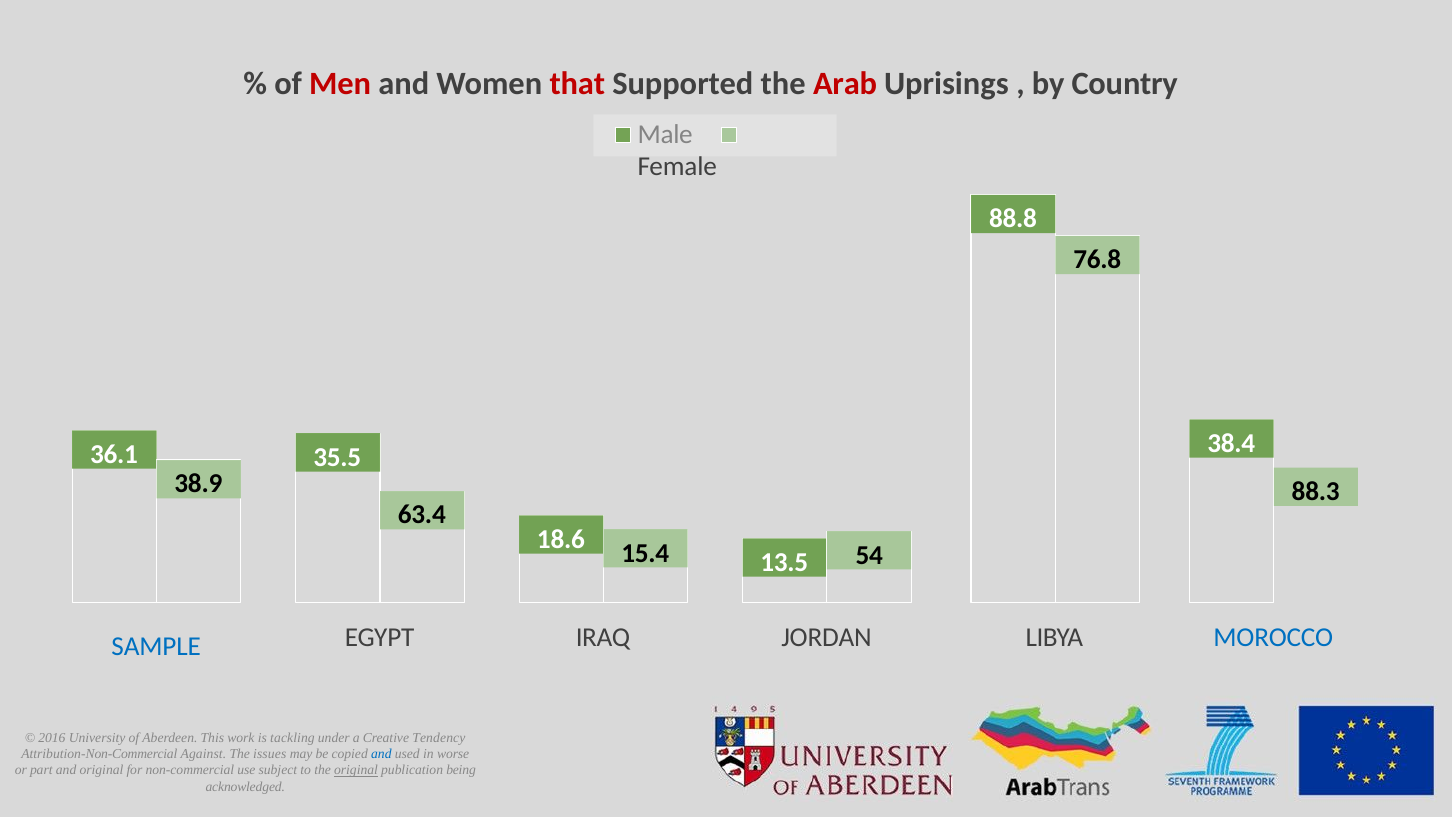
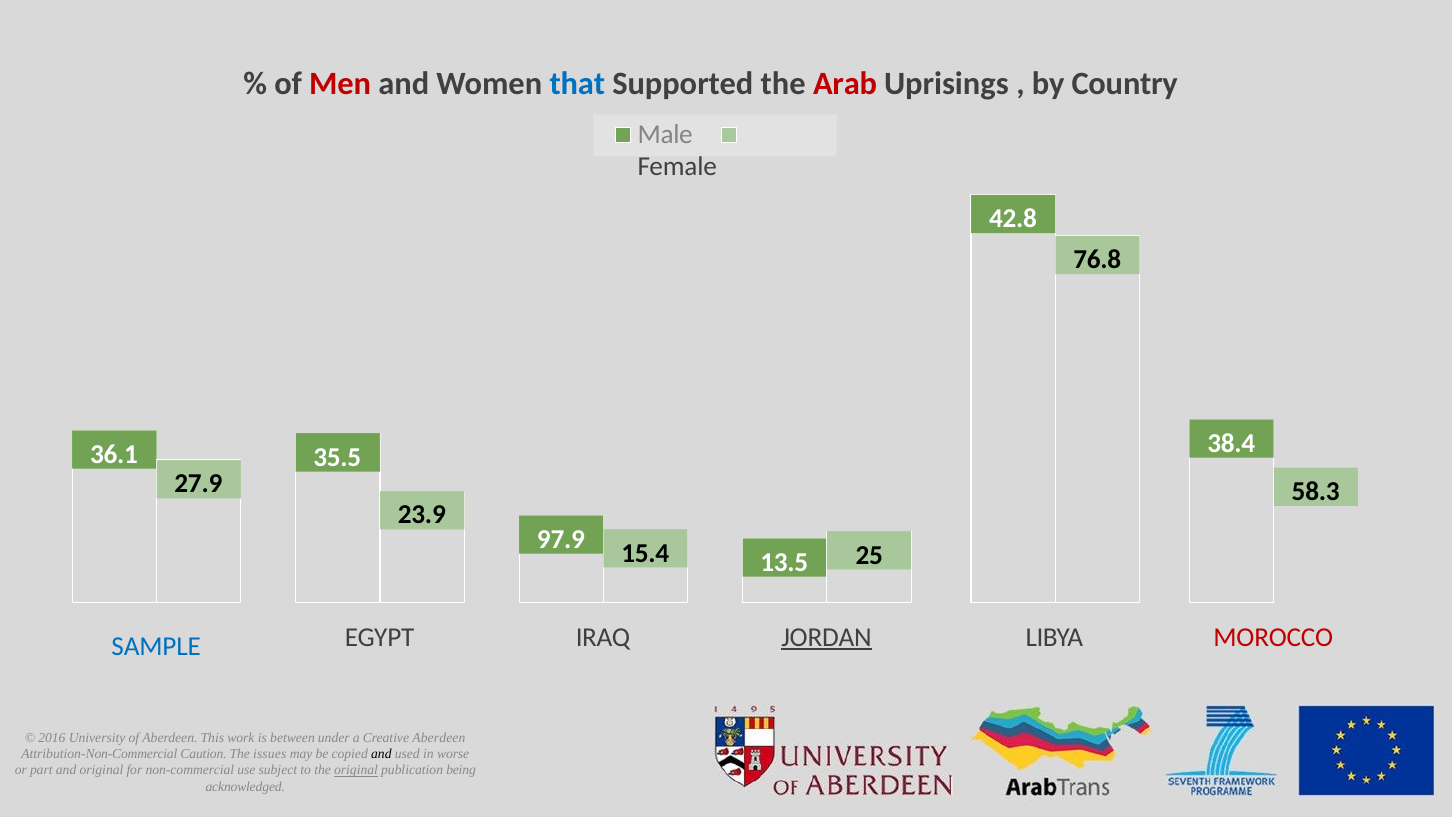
that colour: red -> blue (577, 83)
88.8: 88.8 -> 42.8 (1013, 219)
38.9: 38.9 -> 27.9 (198, 484)
88.3: 88.3 -> 58.3 (1316, 491)
63.4: 63.4 -> 23.9 (422, 515)
18.6: 18.6 -> 97.9 (561, 539)
54: 54 -> 25 (869, 555)
JORDAN underline: none -> present (827, 637)
MOROCCO colour: blue -> red (1273, 637)
tackling: tackling -> between (293, 737)
Creative Tendency: Tendency -> Aberdeen (439, 737)
Against: Against -> Caution (204, 754)
and colour: blue -> black (381, 754)
